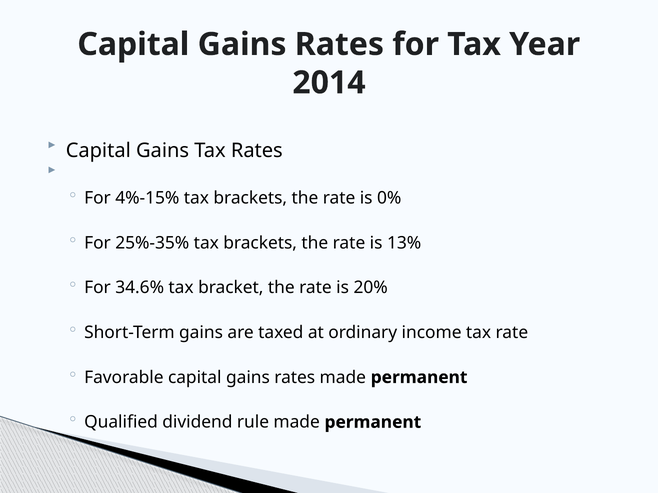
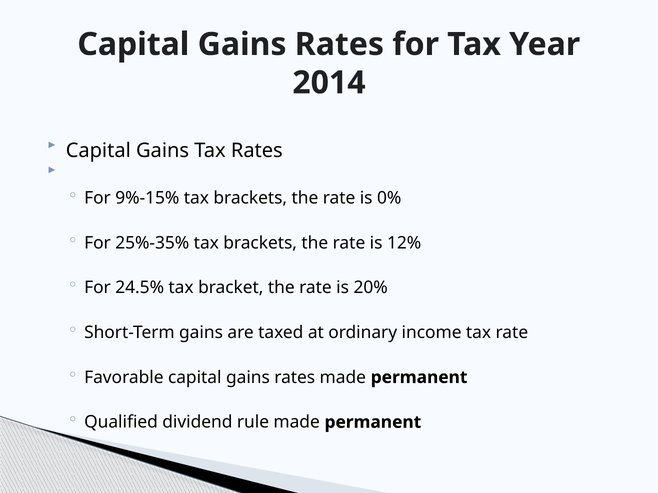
4%-15%: 4%-15% -> 9%-15% (147, 198)
13%: 13% -> 12% (404, 243)
34.6%: 34.6% -> 24.5% (140, 288)
